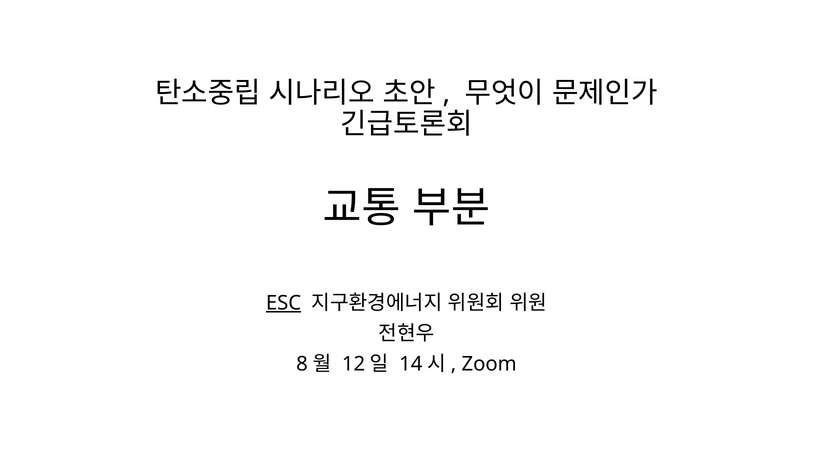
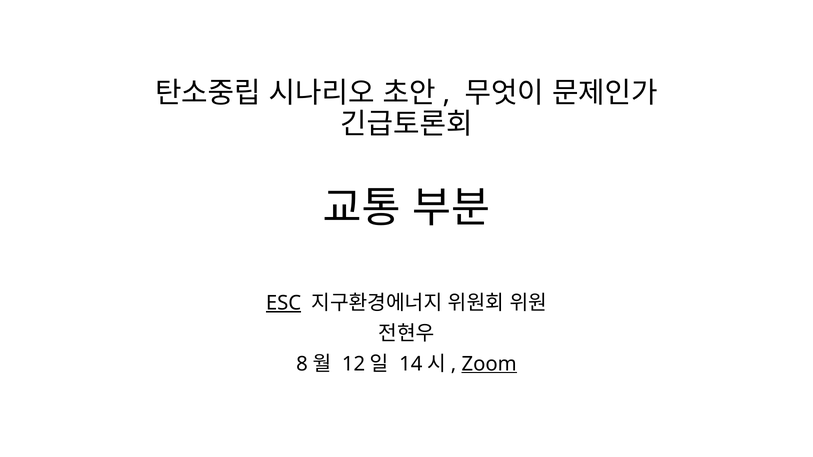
Zoom underline: none -> present (489, 364)
